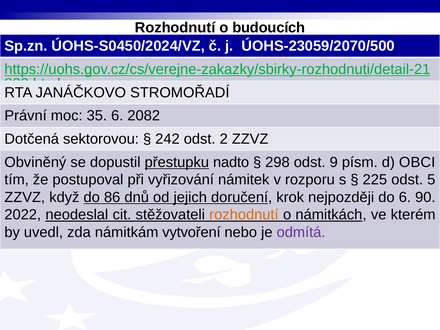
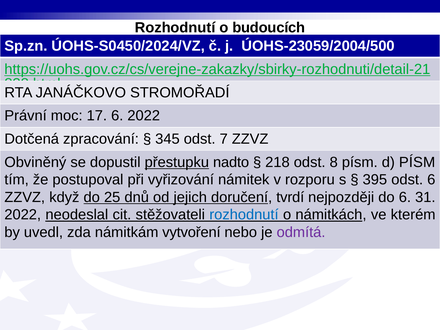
ÚOHS-23059/2070/500: ÚOHS-23059/2070/500 -> ÚOHS-23059/2004/500 (318, 46)
35: 35 -> 17 (97, 116)
6 2082: 2082 -> 2022 (144, 116)
sektorovou: sektorovou -> zpracování (101, 139)
242: 242 -> 345 (167, 139)
2: 2 -> 7 (224, 139)
298: 298 -> 218 (277, 162)
9: 9 -> 8 (334, 162)
d OBCI: OBCI -> PÍSM (417, 162)
225: 225 -> 395 (375, 180)
odst 5: 5 -> 6 (431, 180)
86: 86 -> 25 (112, 197)
krok: krok -> tvrdí (290, 197)
90: 90 -> 31 (425, 197)
rozhodnutí colour: orange -> blue (244, 215)
